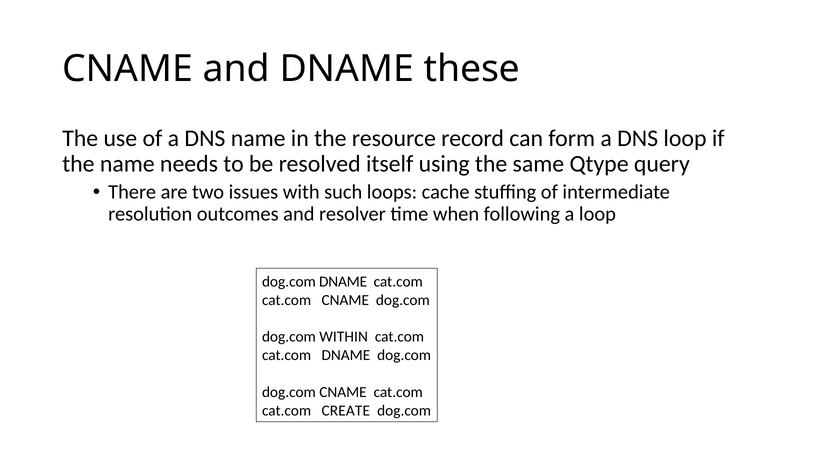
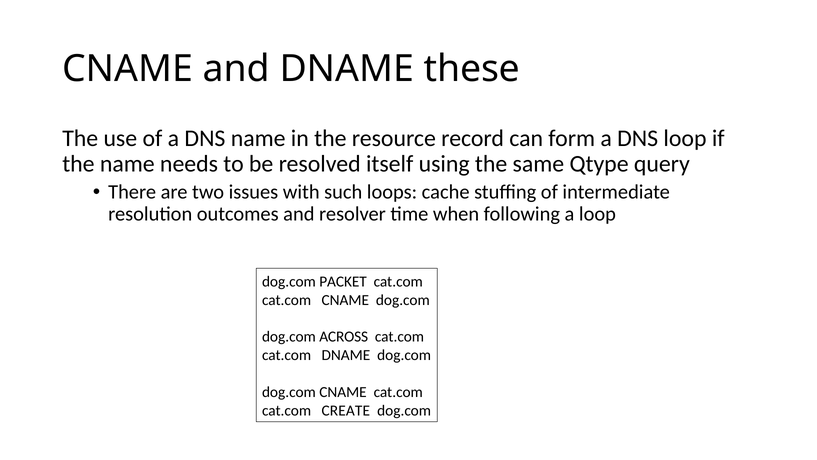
dog.com DNAME: DNAME -> PACKET (343, 281)
WITHIN: WITHIN -> ACROSS (344, 337)
